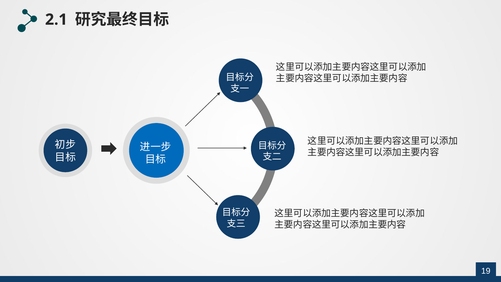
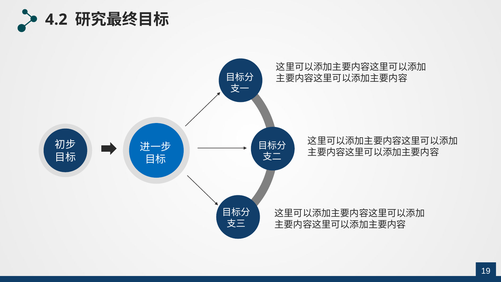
2.1: 2.1 -> 4.2 (56, 20)
